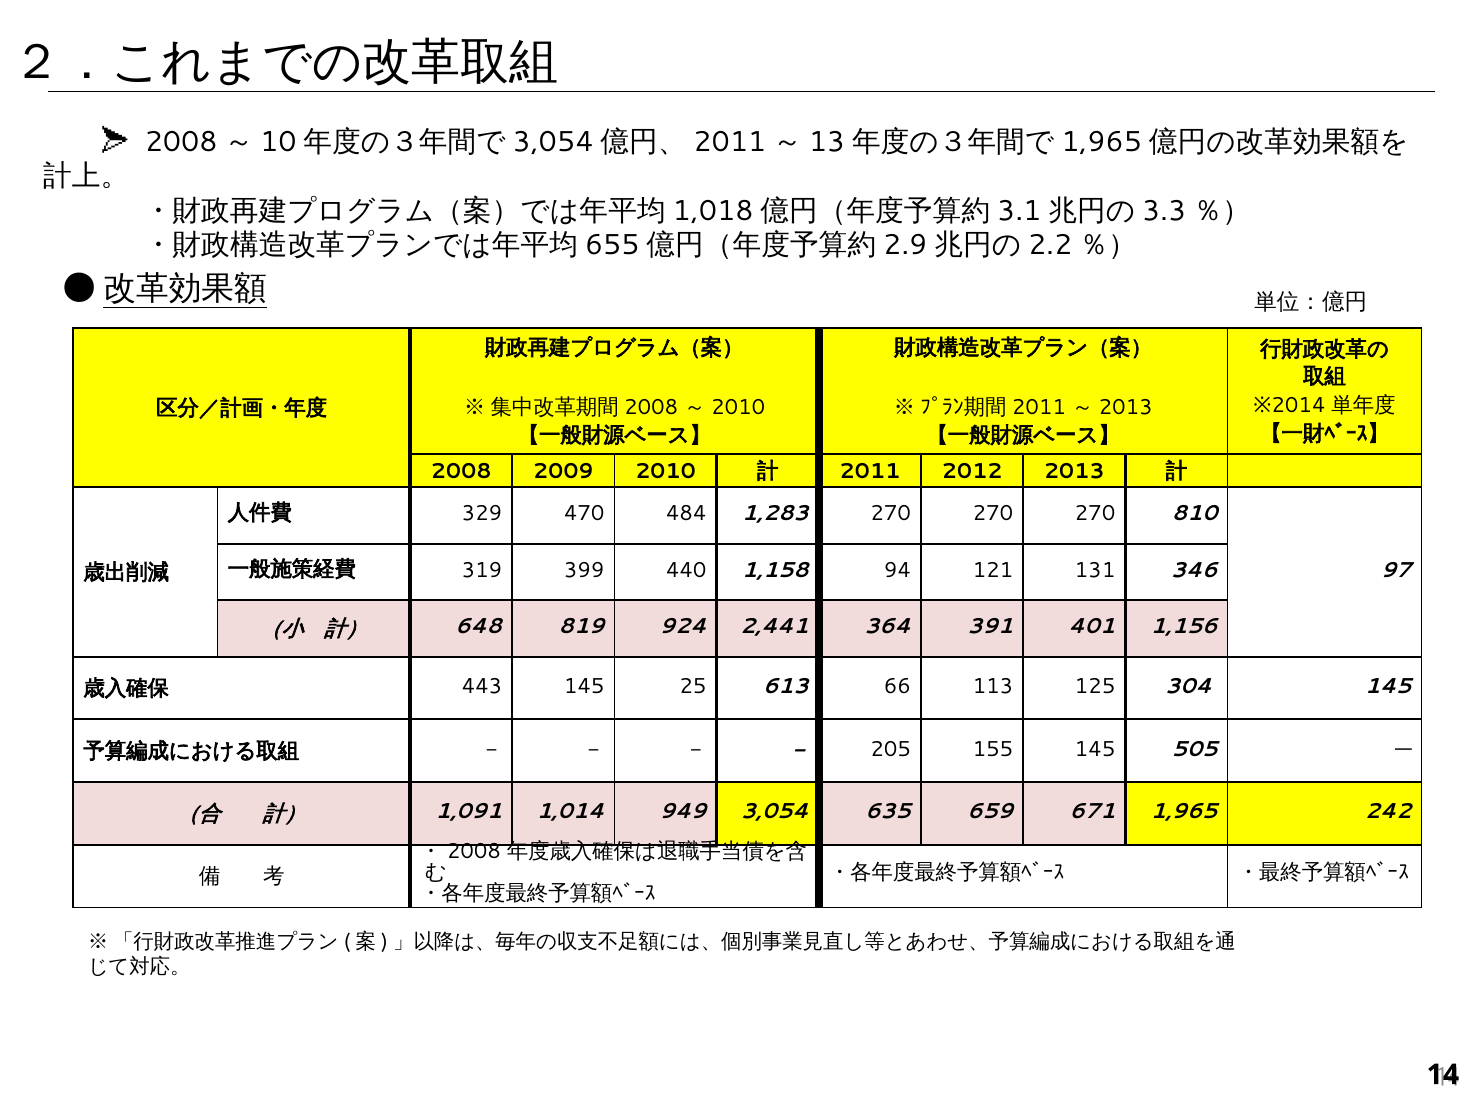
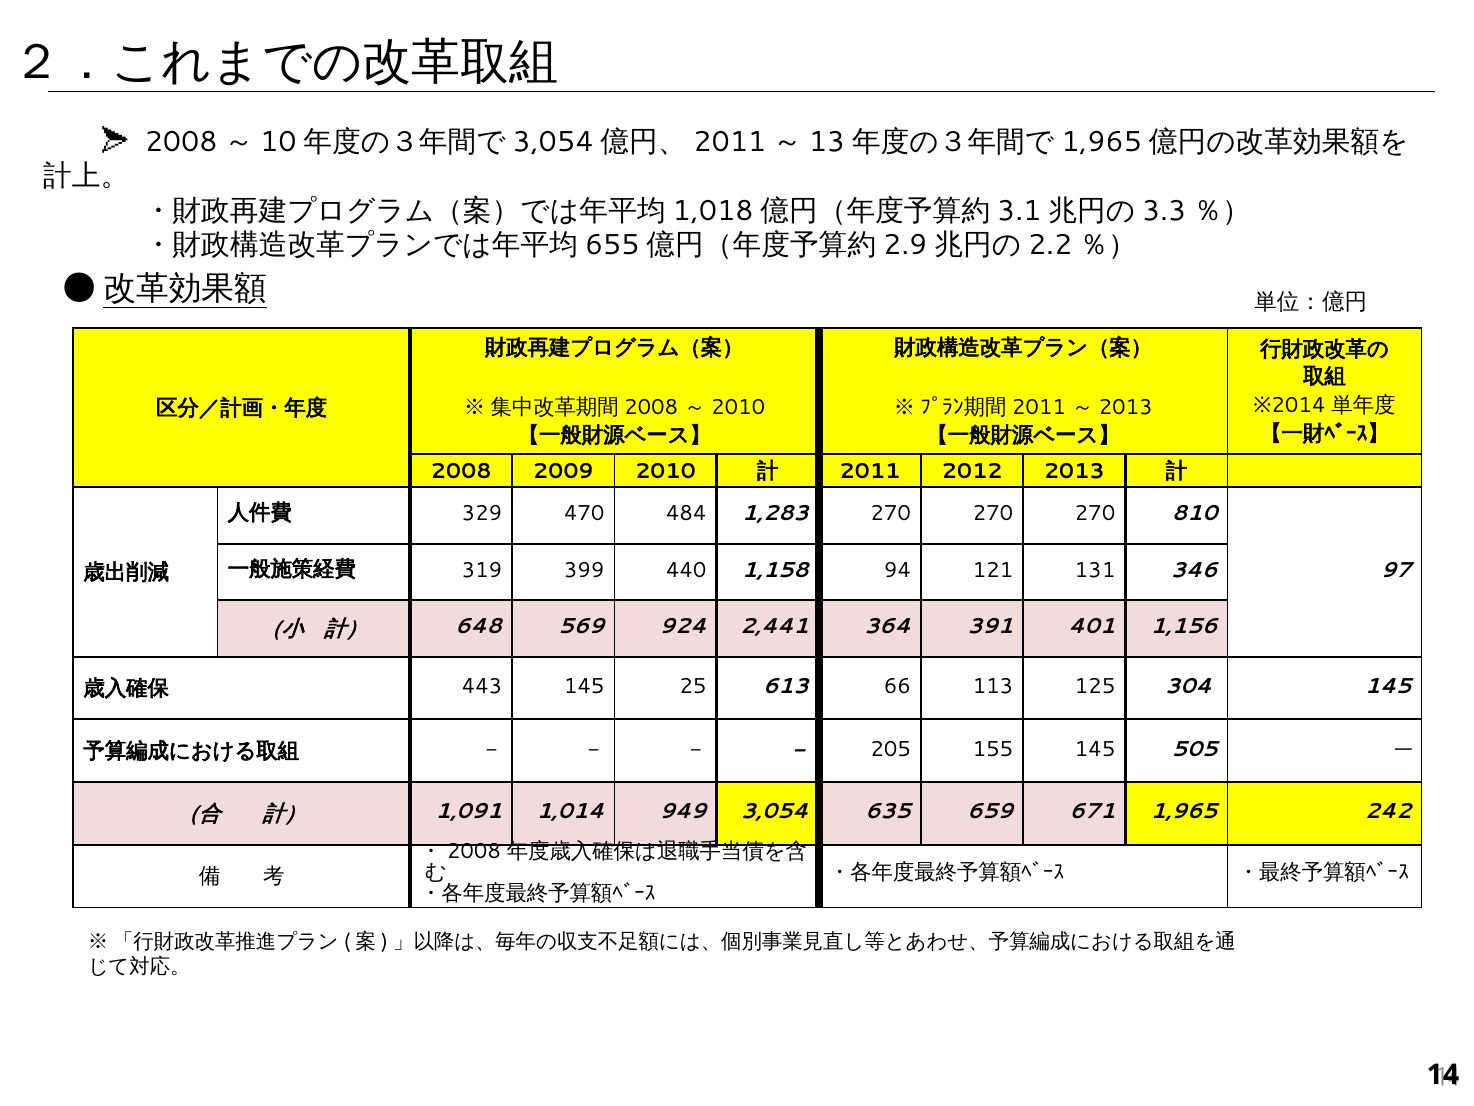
819: 819 -> 569 (582, 626)
